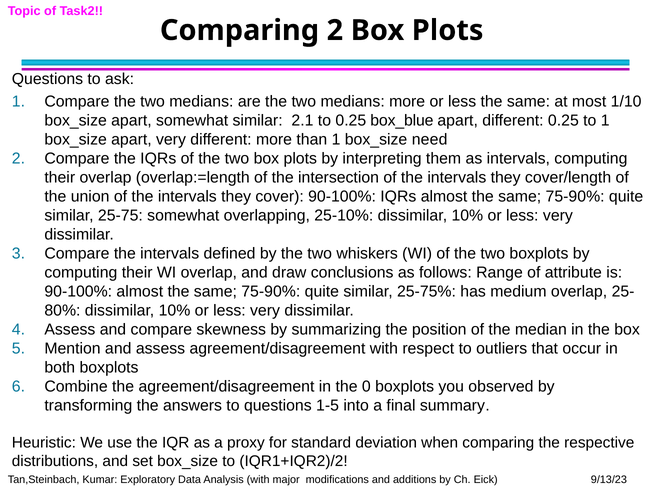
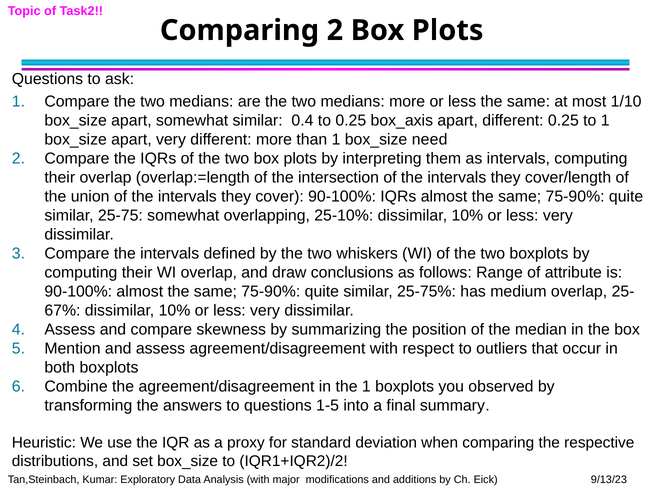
2.1: 2.1 -> 0.4 (302, 120)
box_blue: box_blue -> box_axis (402, 120)
80%: 80% -> 67% (62, 310)
the 0: 0 -> 1 (366, 386)
